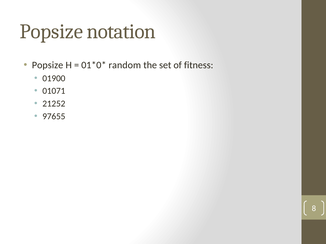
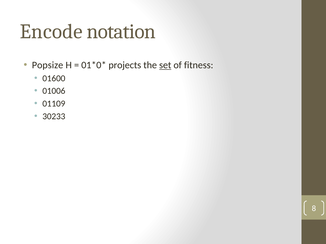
Popsize: Popsize -> Encode (51, 32)
random: random -> projects (125, 65)
set underline: none -> present (165, 65)
01900: 01900 -> 01600 (54, 79)
01071: 01071 -> 01006 (54, 91)
21252: 21252 -> 01109 (54, 104)
97655: 97655 -> 30233 (54, 117)
